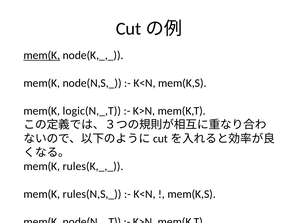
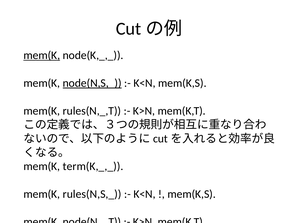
node(N,S,_ underline: none -> present (92, 83)
logic(N,_,T: logic(N,_,T -> rules(N,_,T (92, 111)
rules(K,_,_: rules(K,_,_ -> term(K,_,_ (93, 167)
